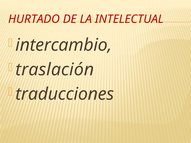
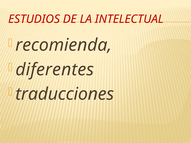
HURTADO: HURTADO -> ESTUDIOS (34, 19)
intercambio: intercambio -> recomienda (64, 45)
traslación: traslación -> diferentes (55, 70)
